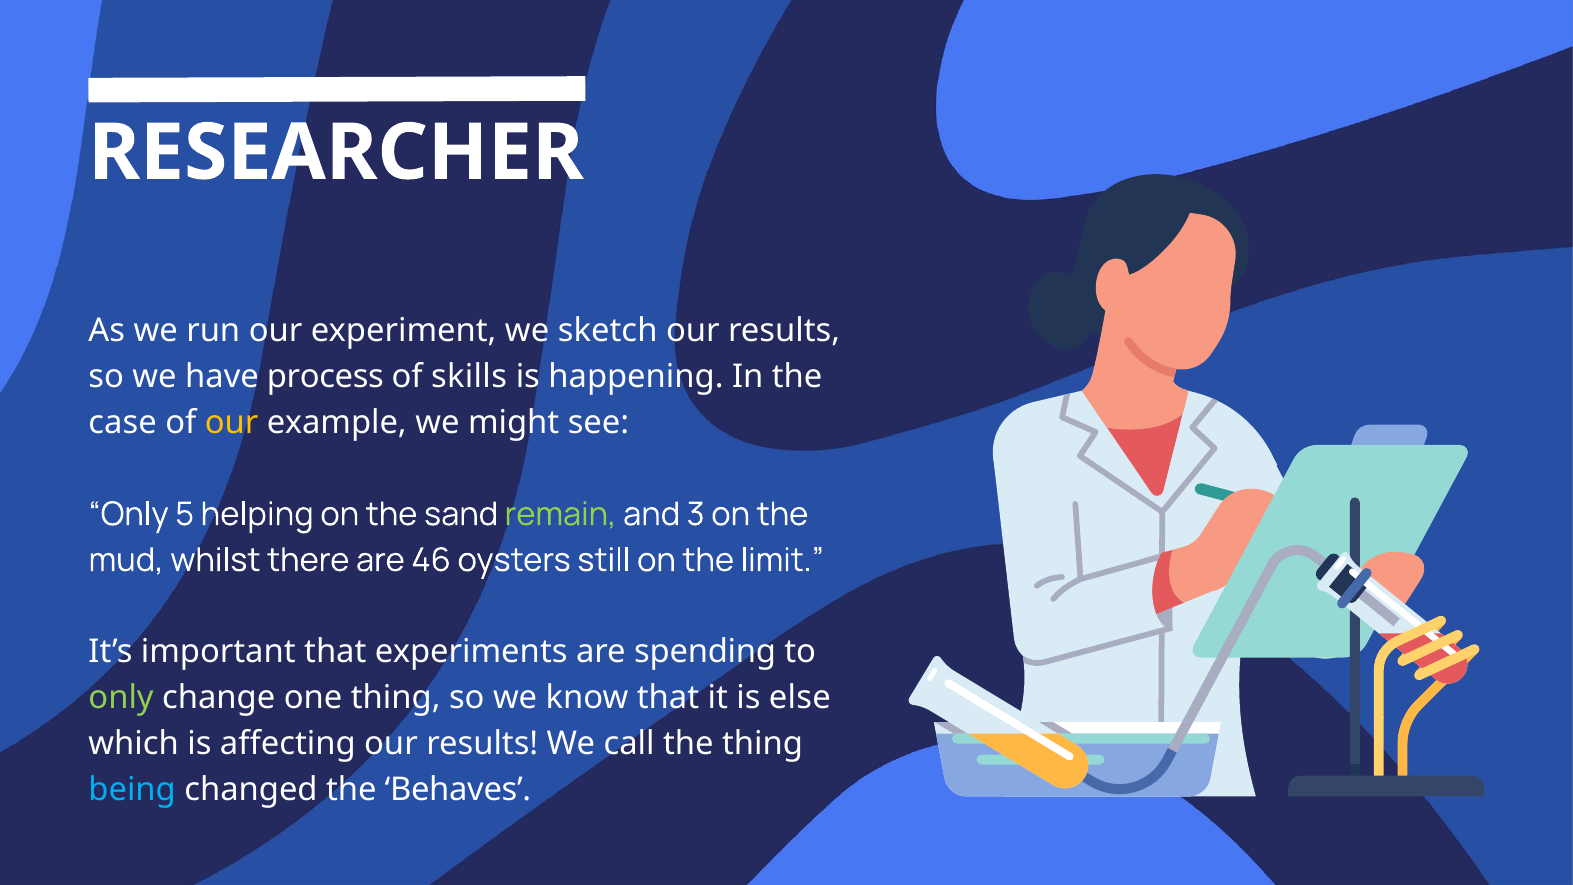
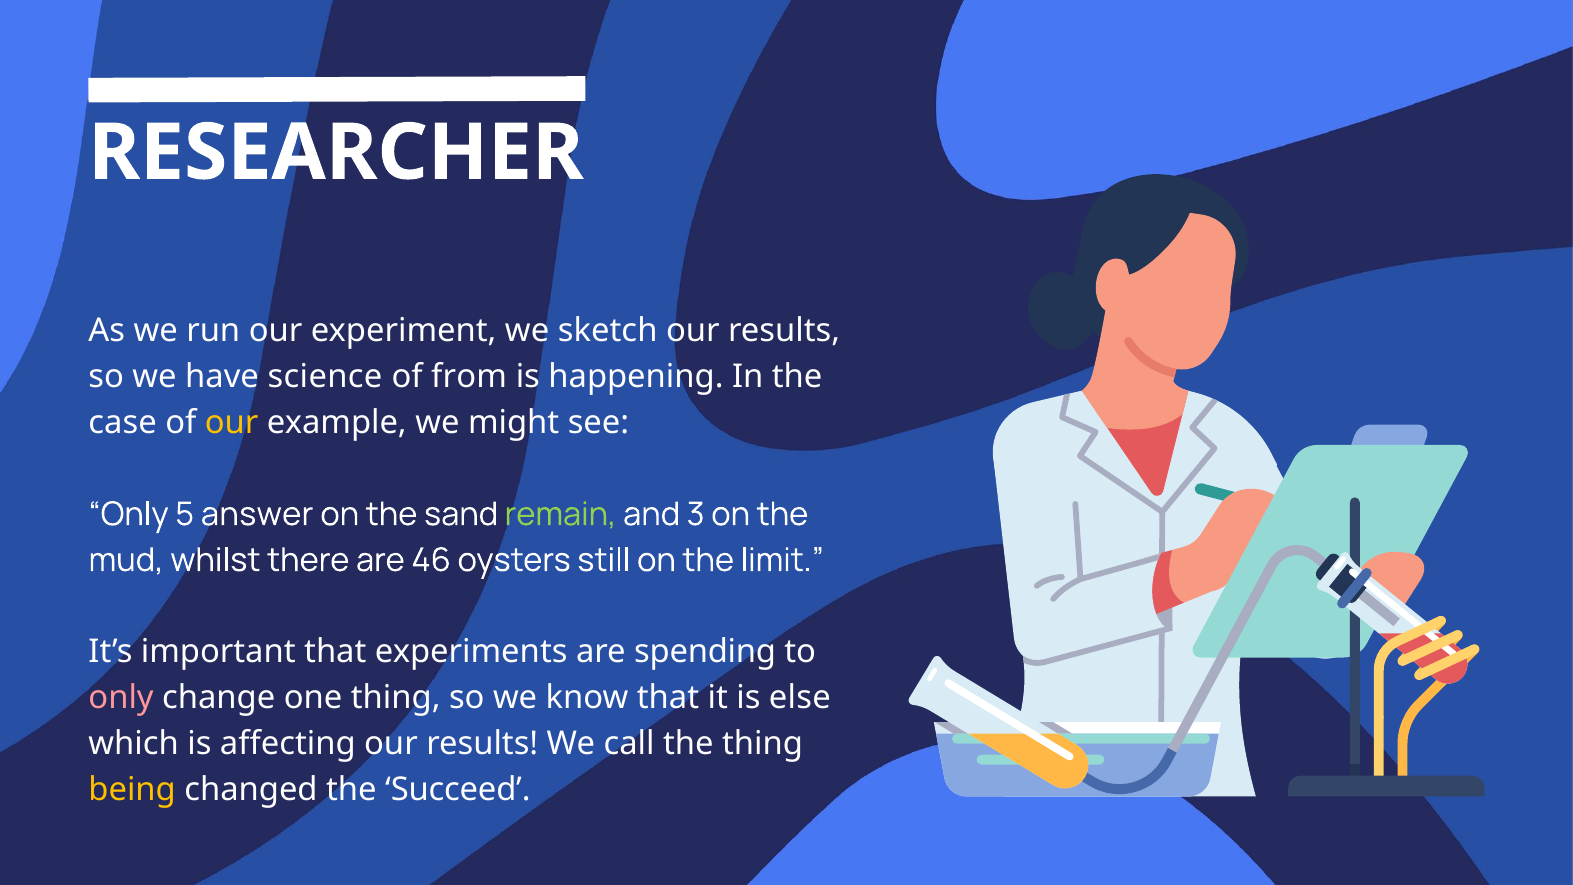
process: process -> science (325, 377)
skills: skills -> from (469, 377)
helping: helping -> answer (257, 514)
only colour: light green -> pink (121, 698)
being colour: light blue -> yellow (132, 789)
Behaves: Behaves -> Succeed (458, 789)
